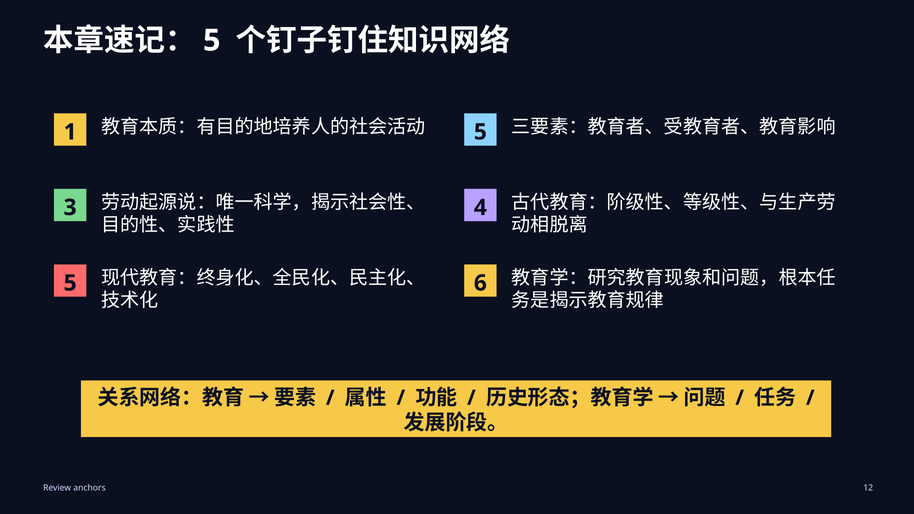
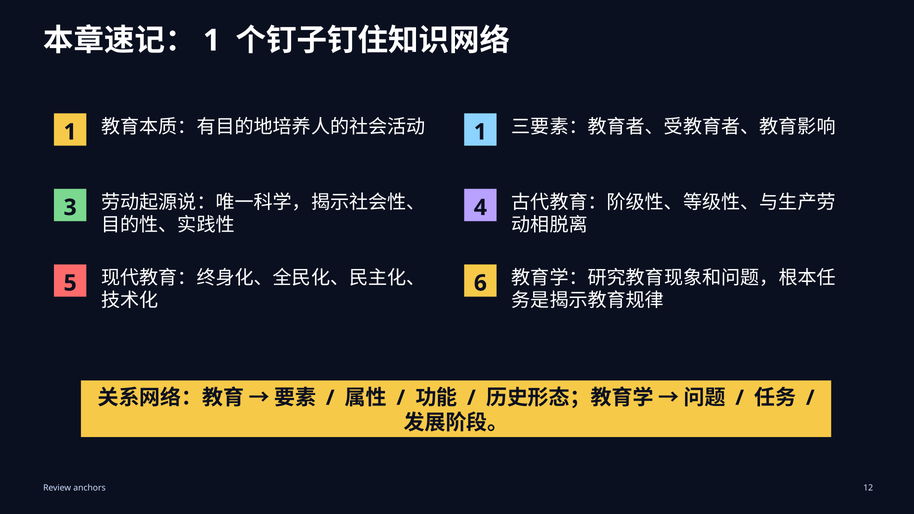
5: 5 -> 1 (212, 41)
5: 5 -> 1 (480, 132)
